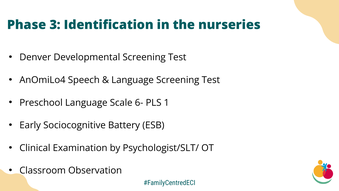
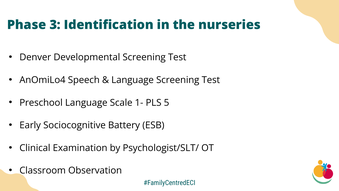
6-: 6- -> 1- (139, 102)
1: 1 -> 5 (167, 102)
